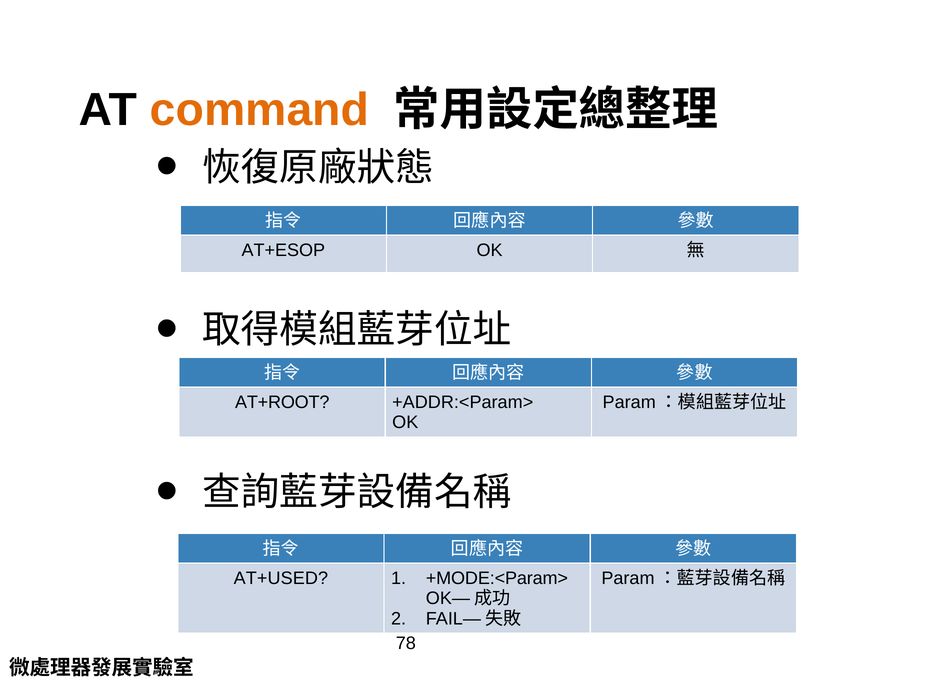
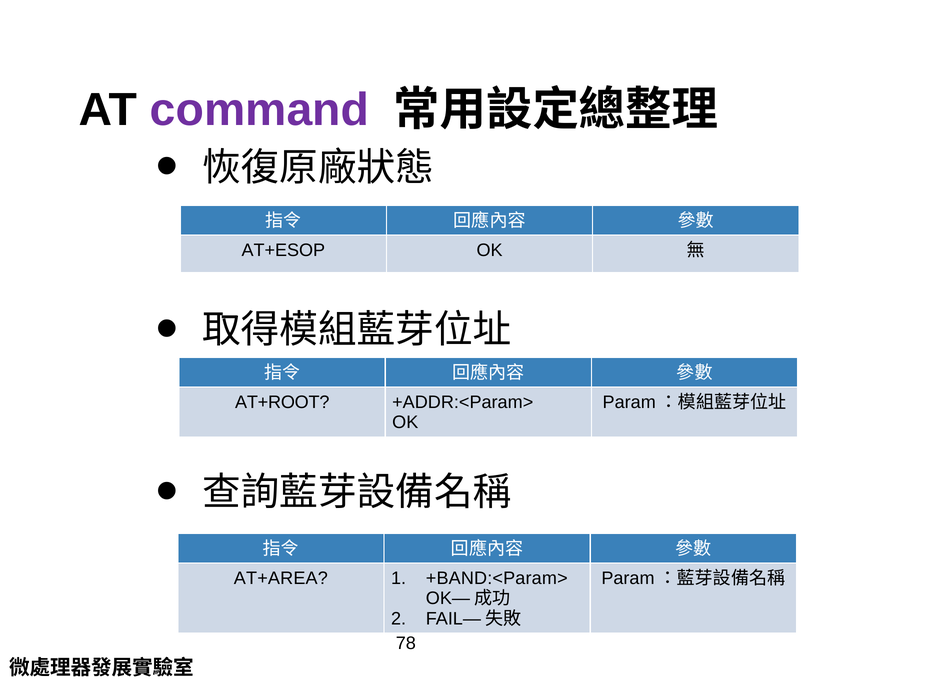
command colour: orange -> purple (259, 110)
AT+USED: AT+USED -> AT+AREA (281, 578)
+MODE:<Param>: +MODE:<Param> -> +BAND:<Param> (497, 578)
